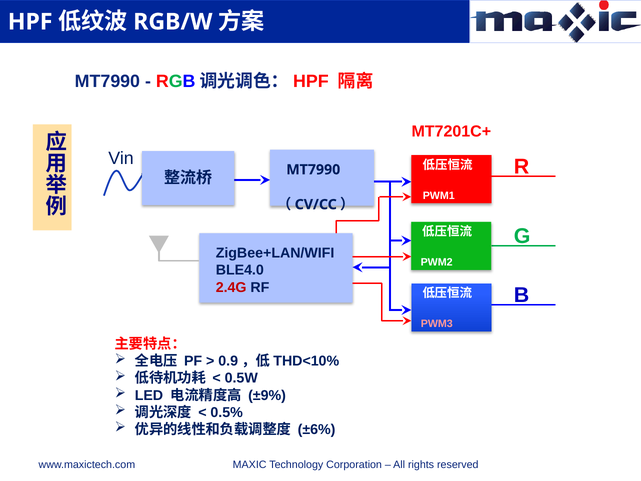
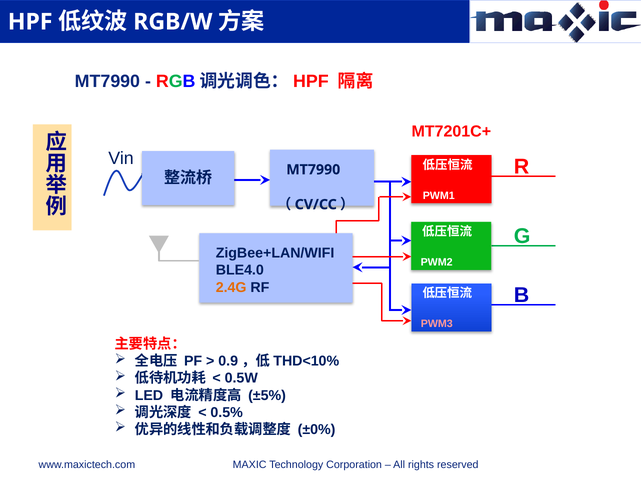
2.4G colour: red -> orange (231, 287)
±9%: ±9% -> ±5% (267, 395)
±6%: ±6% -> ±0% (317, 429)
